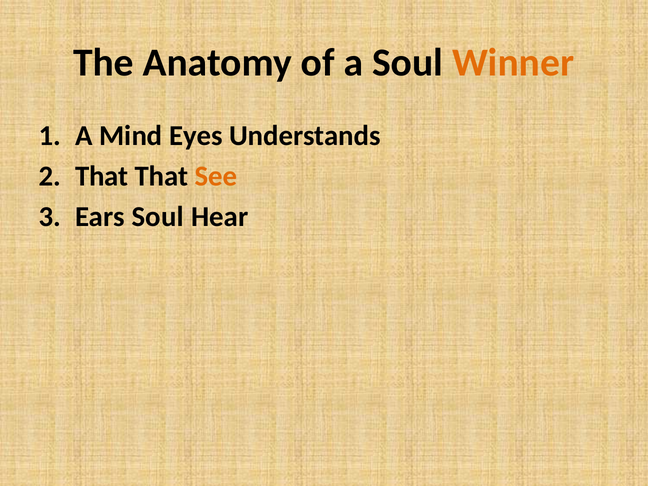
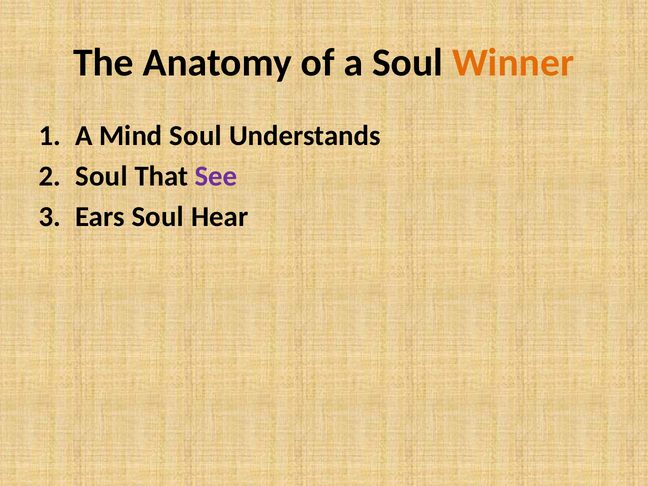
Mind Eyes: Eyes -> Soul (196, 136)
That: That -> Soul (102, 176)
See colour: orange -> purple (216, 176)
